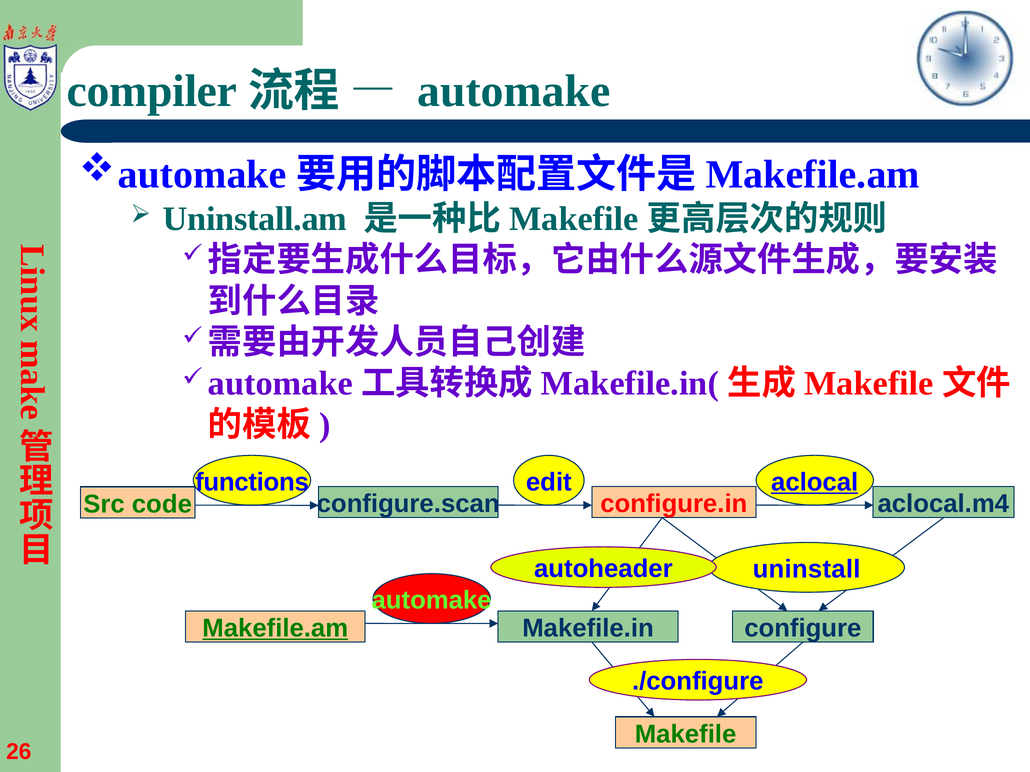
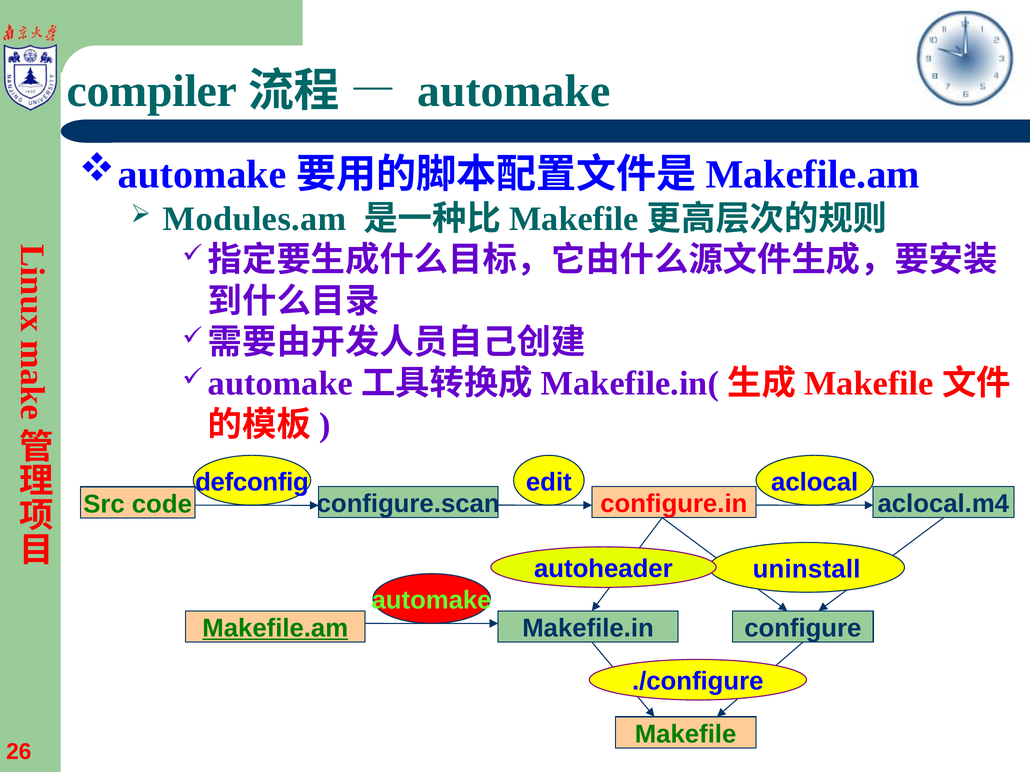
Uninstall.am: Uninstall.am -> Modules.am (255, 219)
functions: functions -> defconfig (252, 482)
aclocal underline: present -> none (815, 482)
